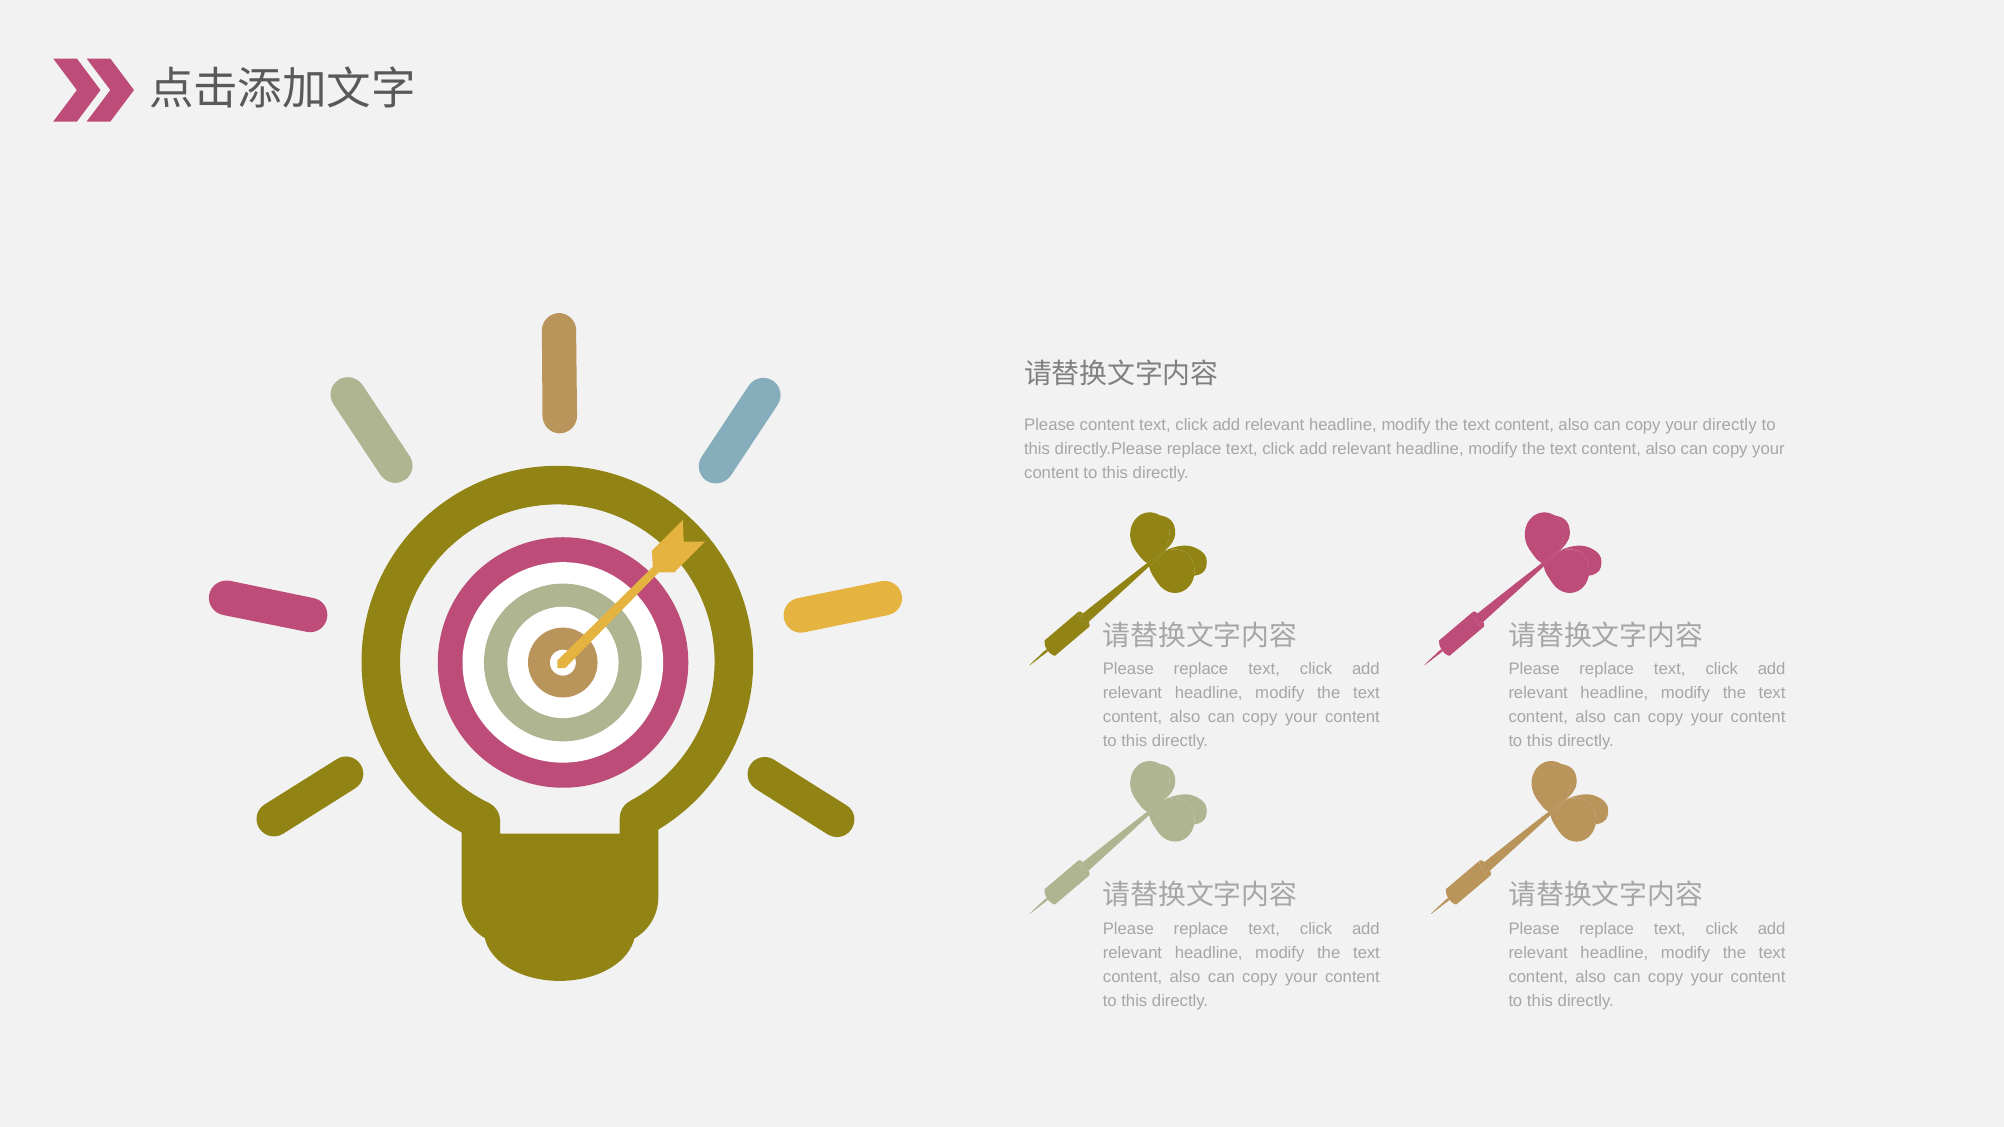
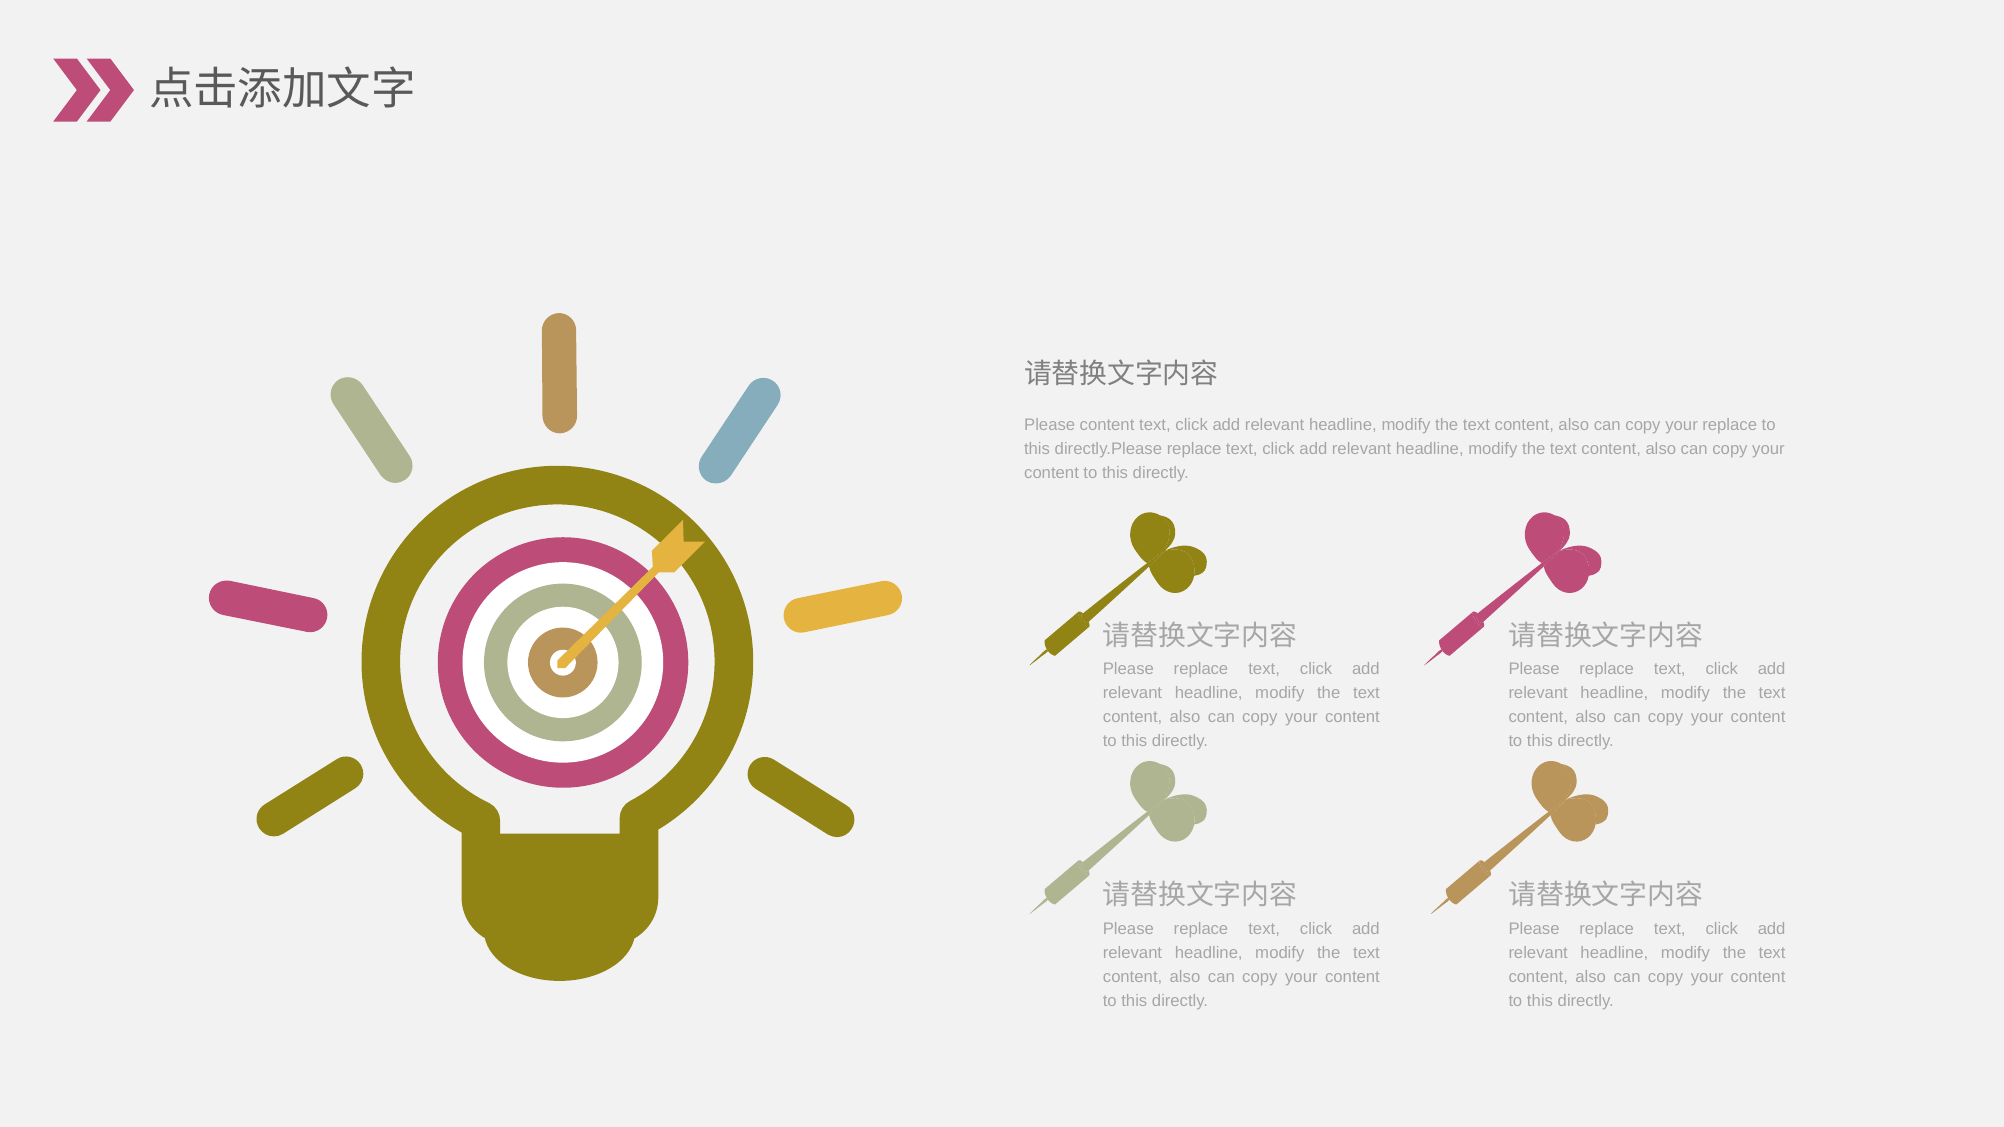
your directly: directly -> replace (1730, 425)
